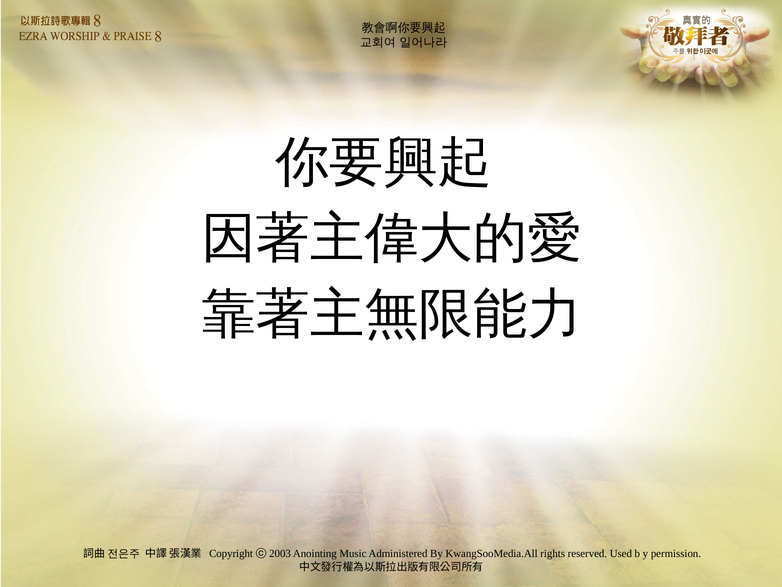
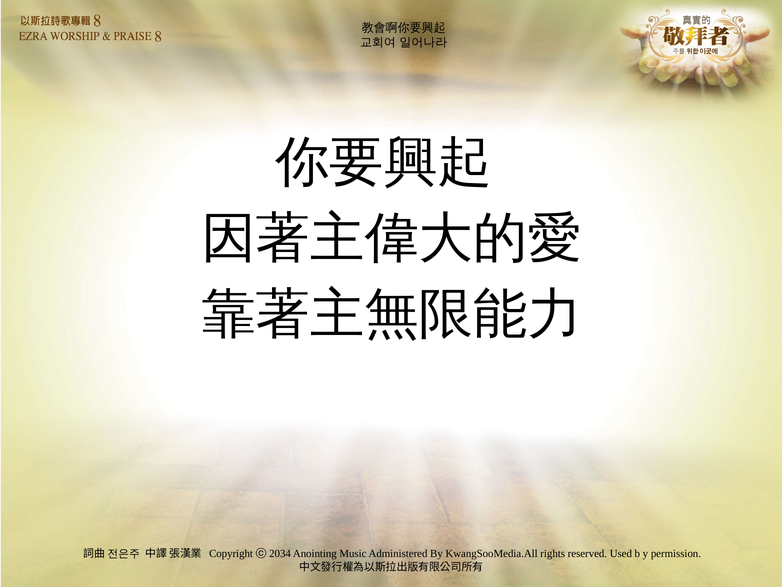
2003: 2003 -> 2034 (280, 553)
